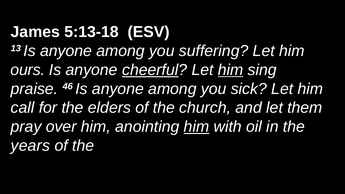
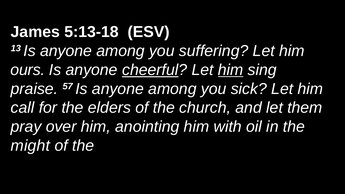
46: 46 -> 57 (68, 86)
him underline: present -> none (196, 127)
years: years -> might (30, 146)
